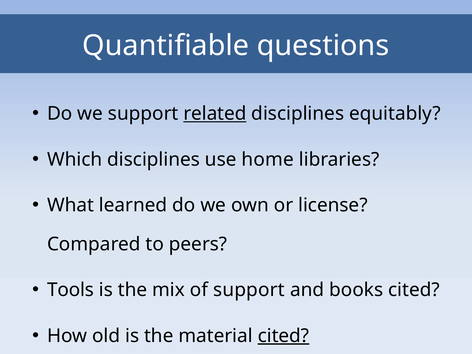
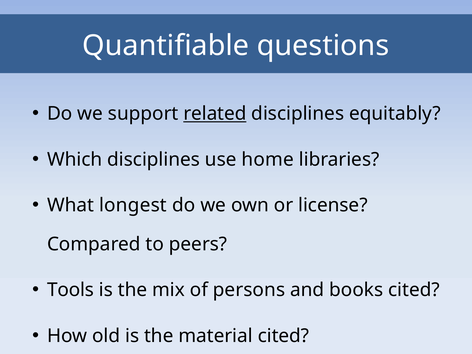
learned: learned -> longest (133, 205)
of support: support -> persons (249, 290)
cited underline: present -> none (283, 336)
